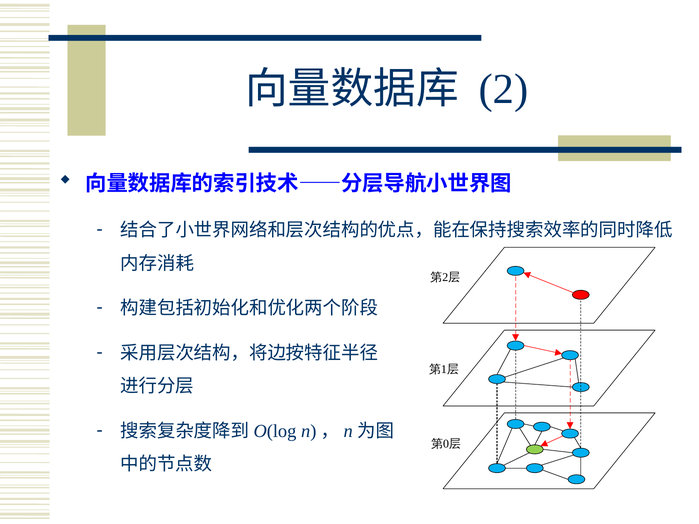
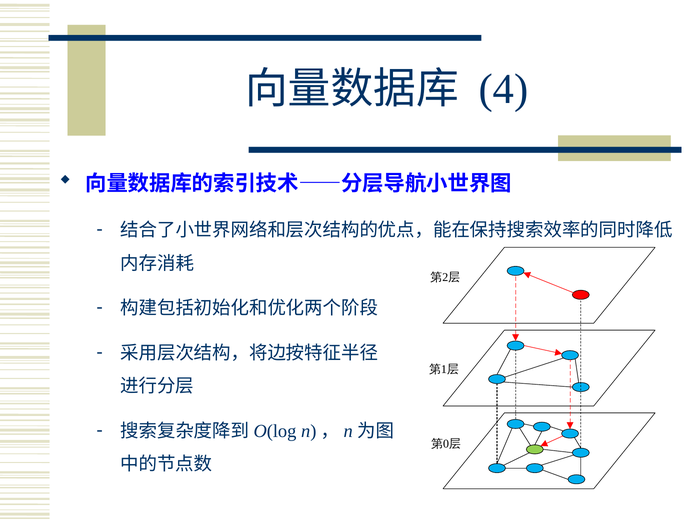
2: 2 -> 4 (504, 89)
